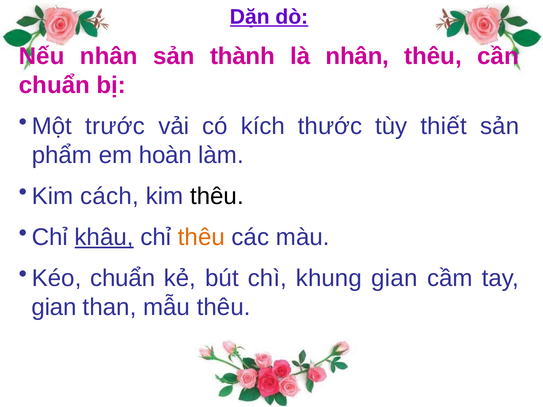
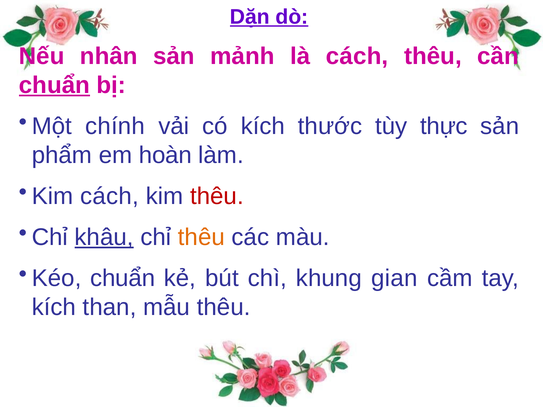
thành: thành -> mảnh (242, 56)
là nhân: nhân -> cách (357, 56)
chuẩn underline: none -> present (54, 85)
trước: trước -> chính (115, 126)
thiết: thiết -> thực (444, 126)
thêu colour: black -> red (217, 196)
gian: gian -> kích (54, 307)
